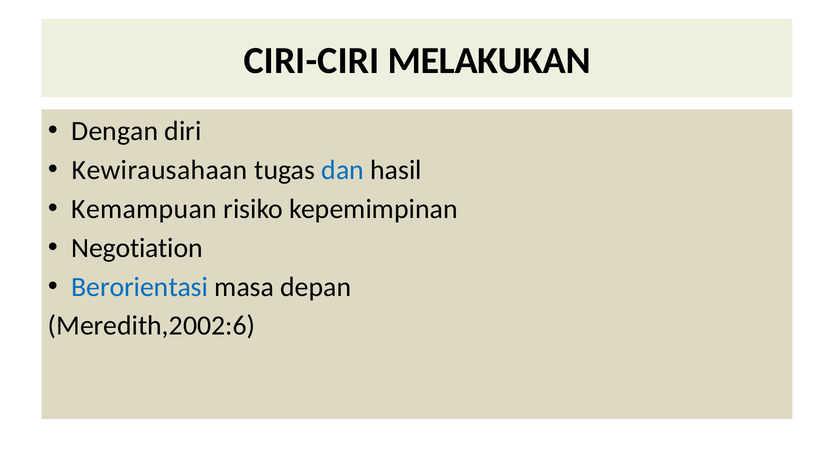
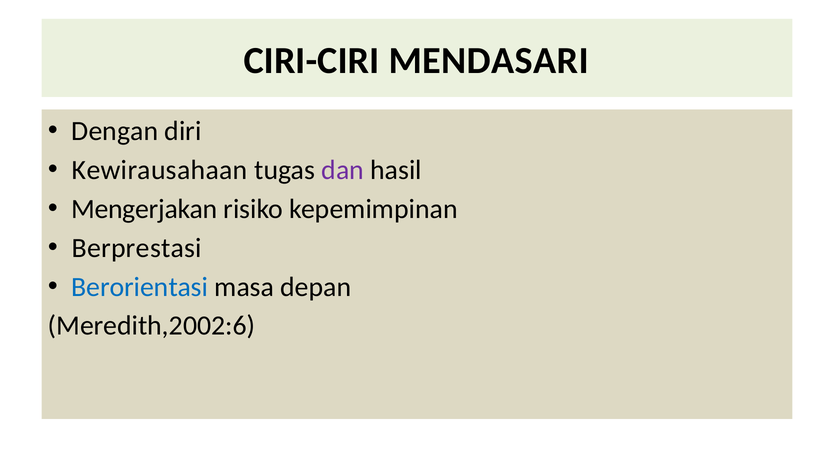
MELAKUKAN: MELAKUKAN -> MENDASARI (489, 61)
dan colour: blue -> purple (343, 170)
Kemampuan: Kemampuan -> Mengerjakan (144, 209)
Negotiation: Negotiation -> Berprestasi (137, 248)
